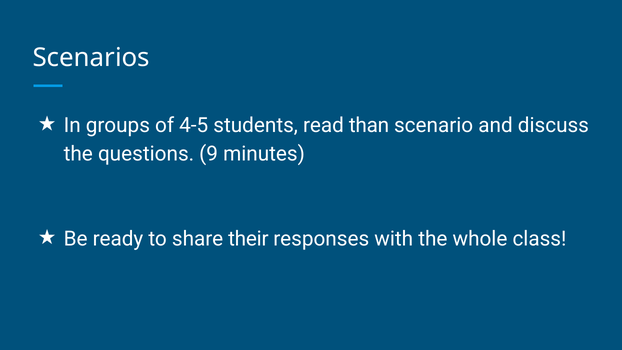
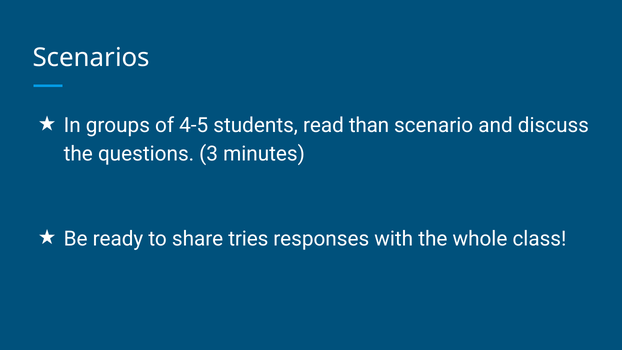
9: 9 -> 3 (209, 154)
their: their -> tries (248, 239)
